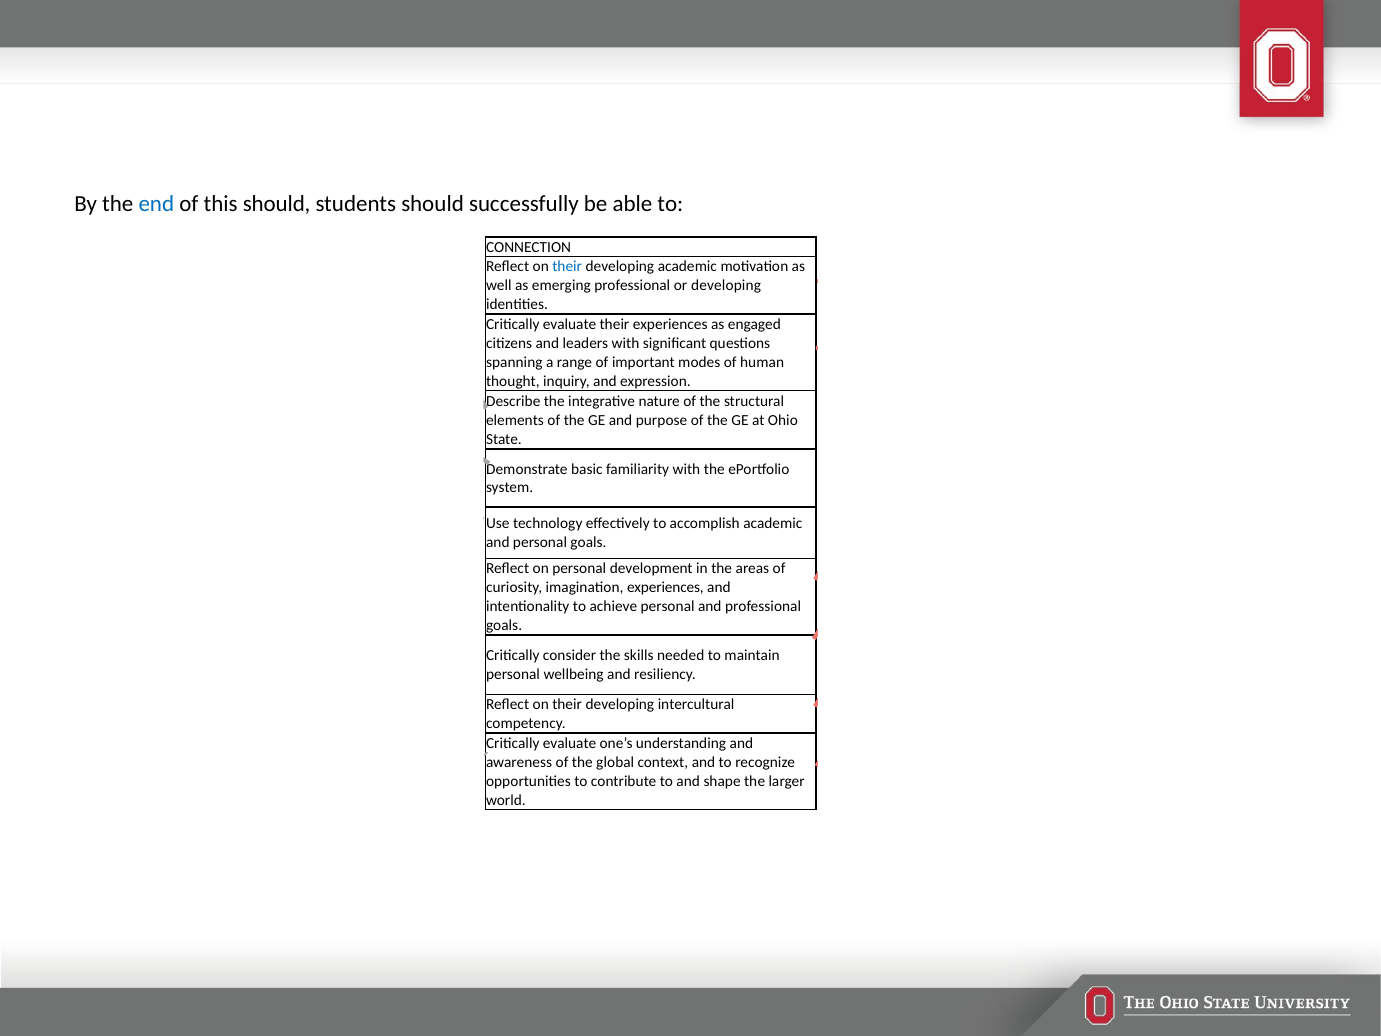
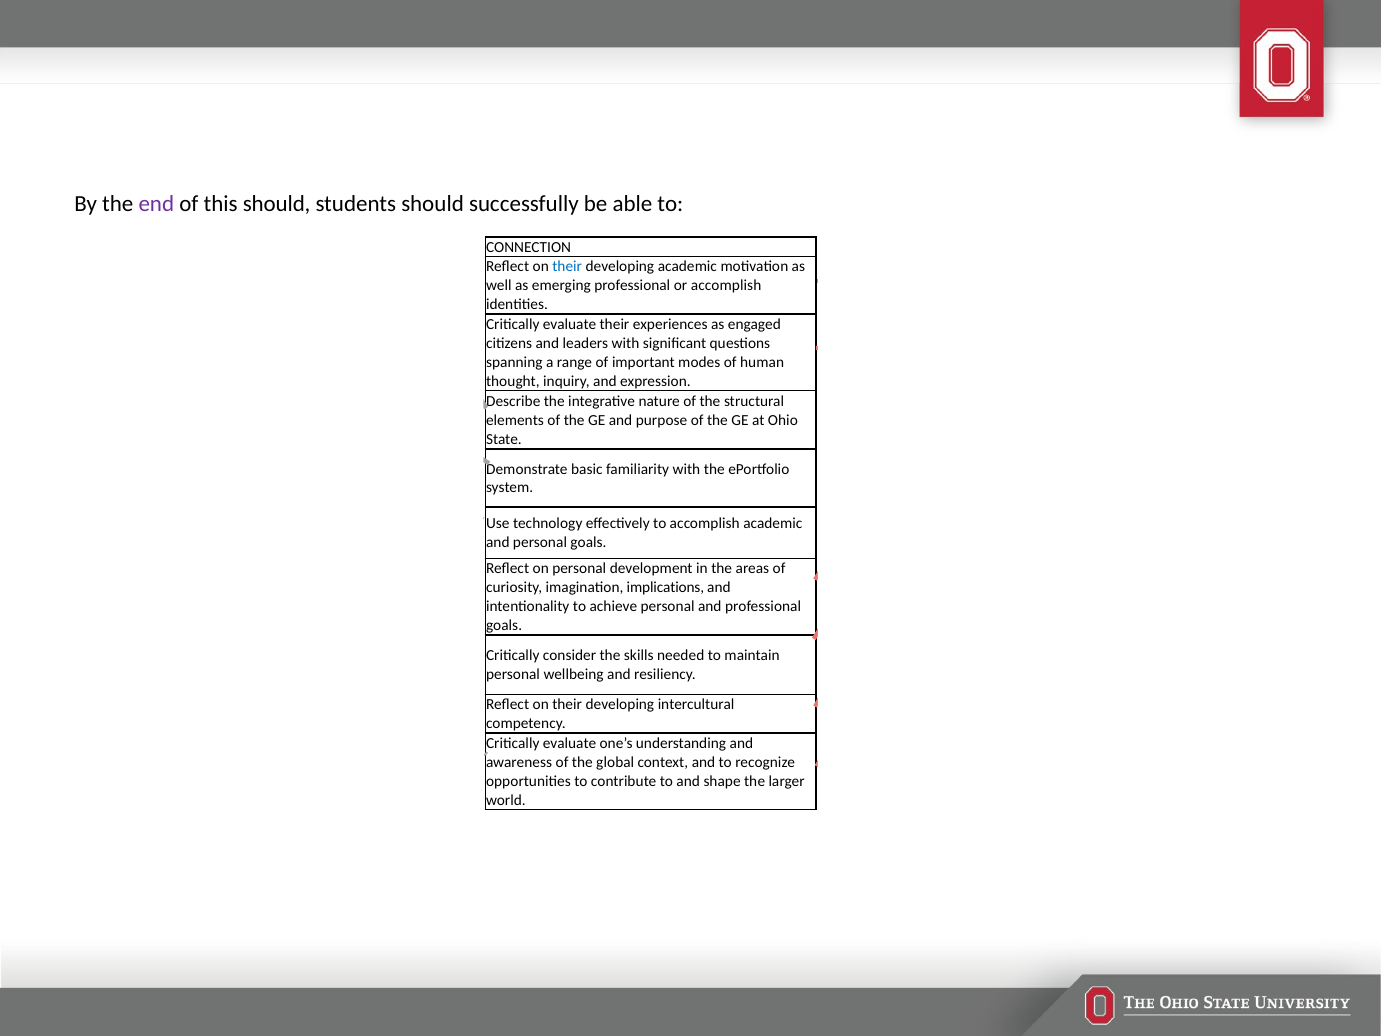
end colour: blue -> purple (156, 204)
or developing: developing -> accomplish (726, 286)
imagination experiences: experiences -> implications (665, 588)
